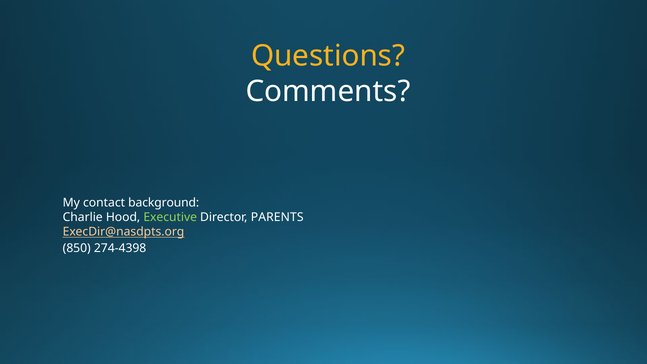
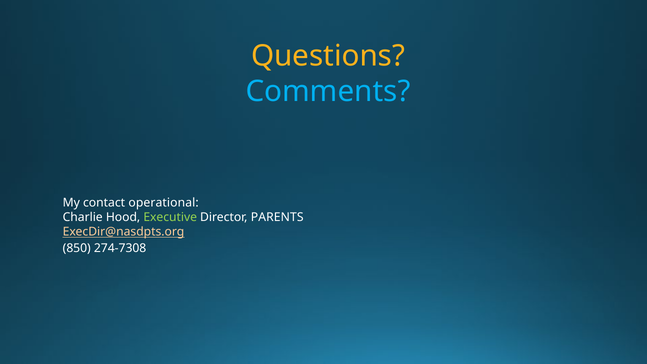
Comments colour: white -> light blue (328, 92)
background: background -> operational (164, 203)
274-4398: 274-4398 -> 274-7308 (120, 248)
